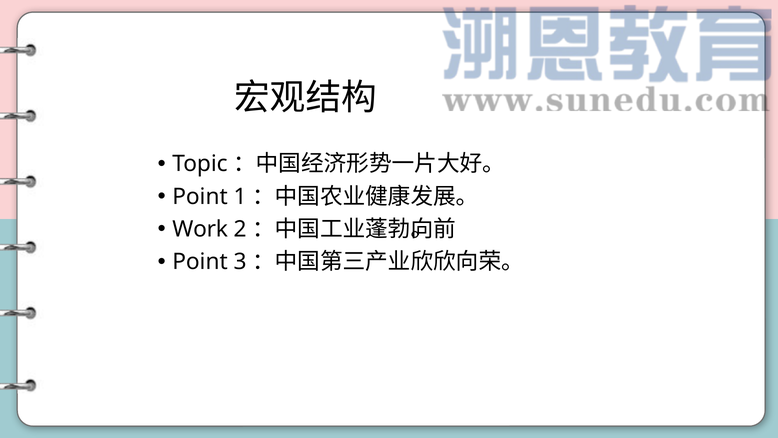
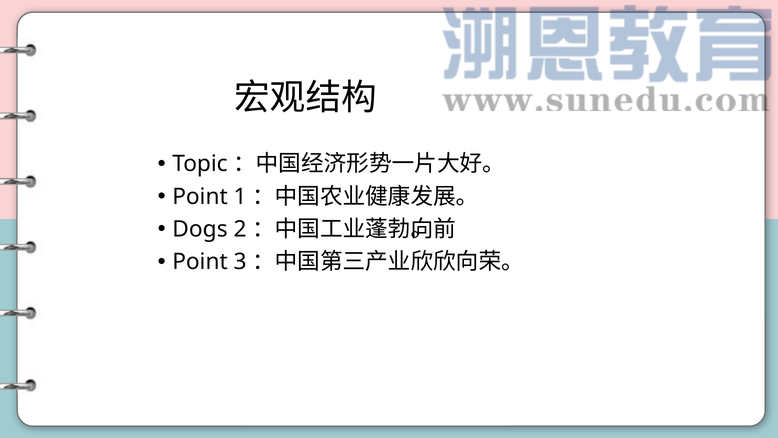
Work: Work -> Dogs (200, 229)
